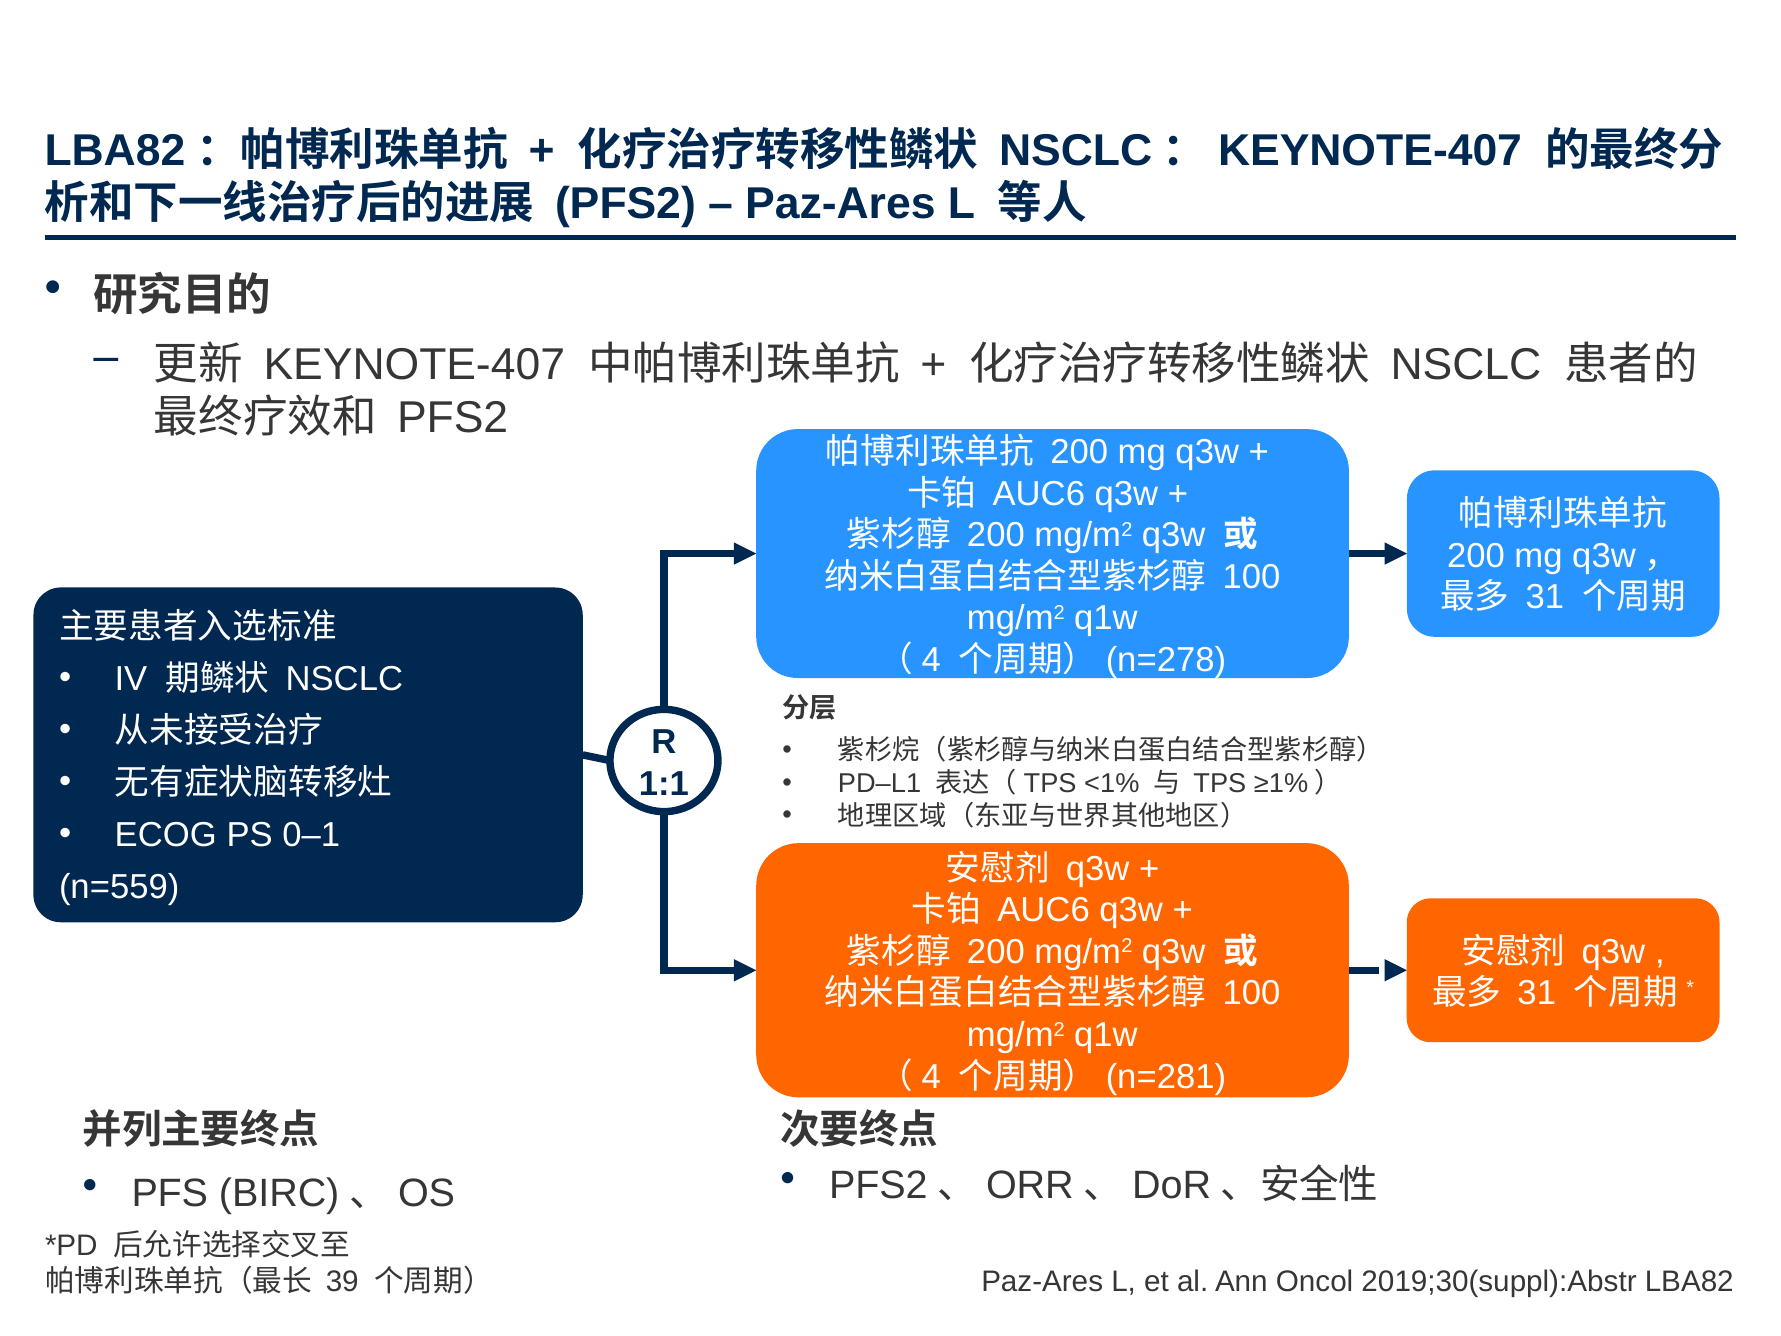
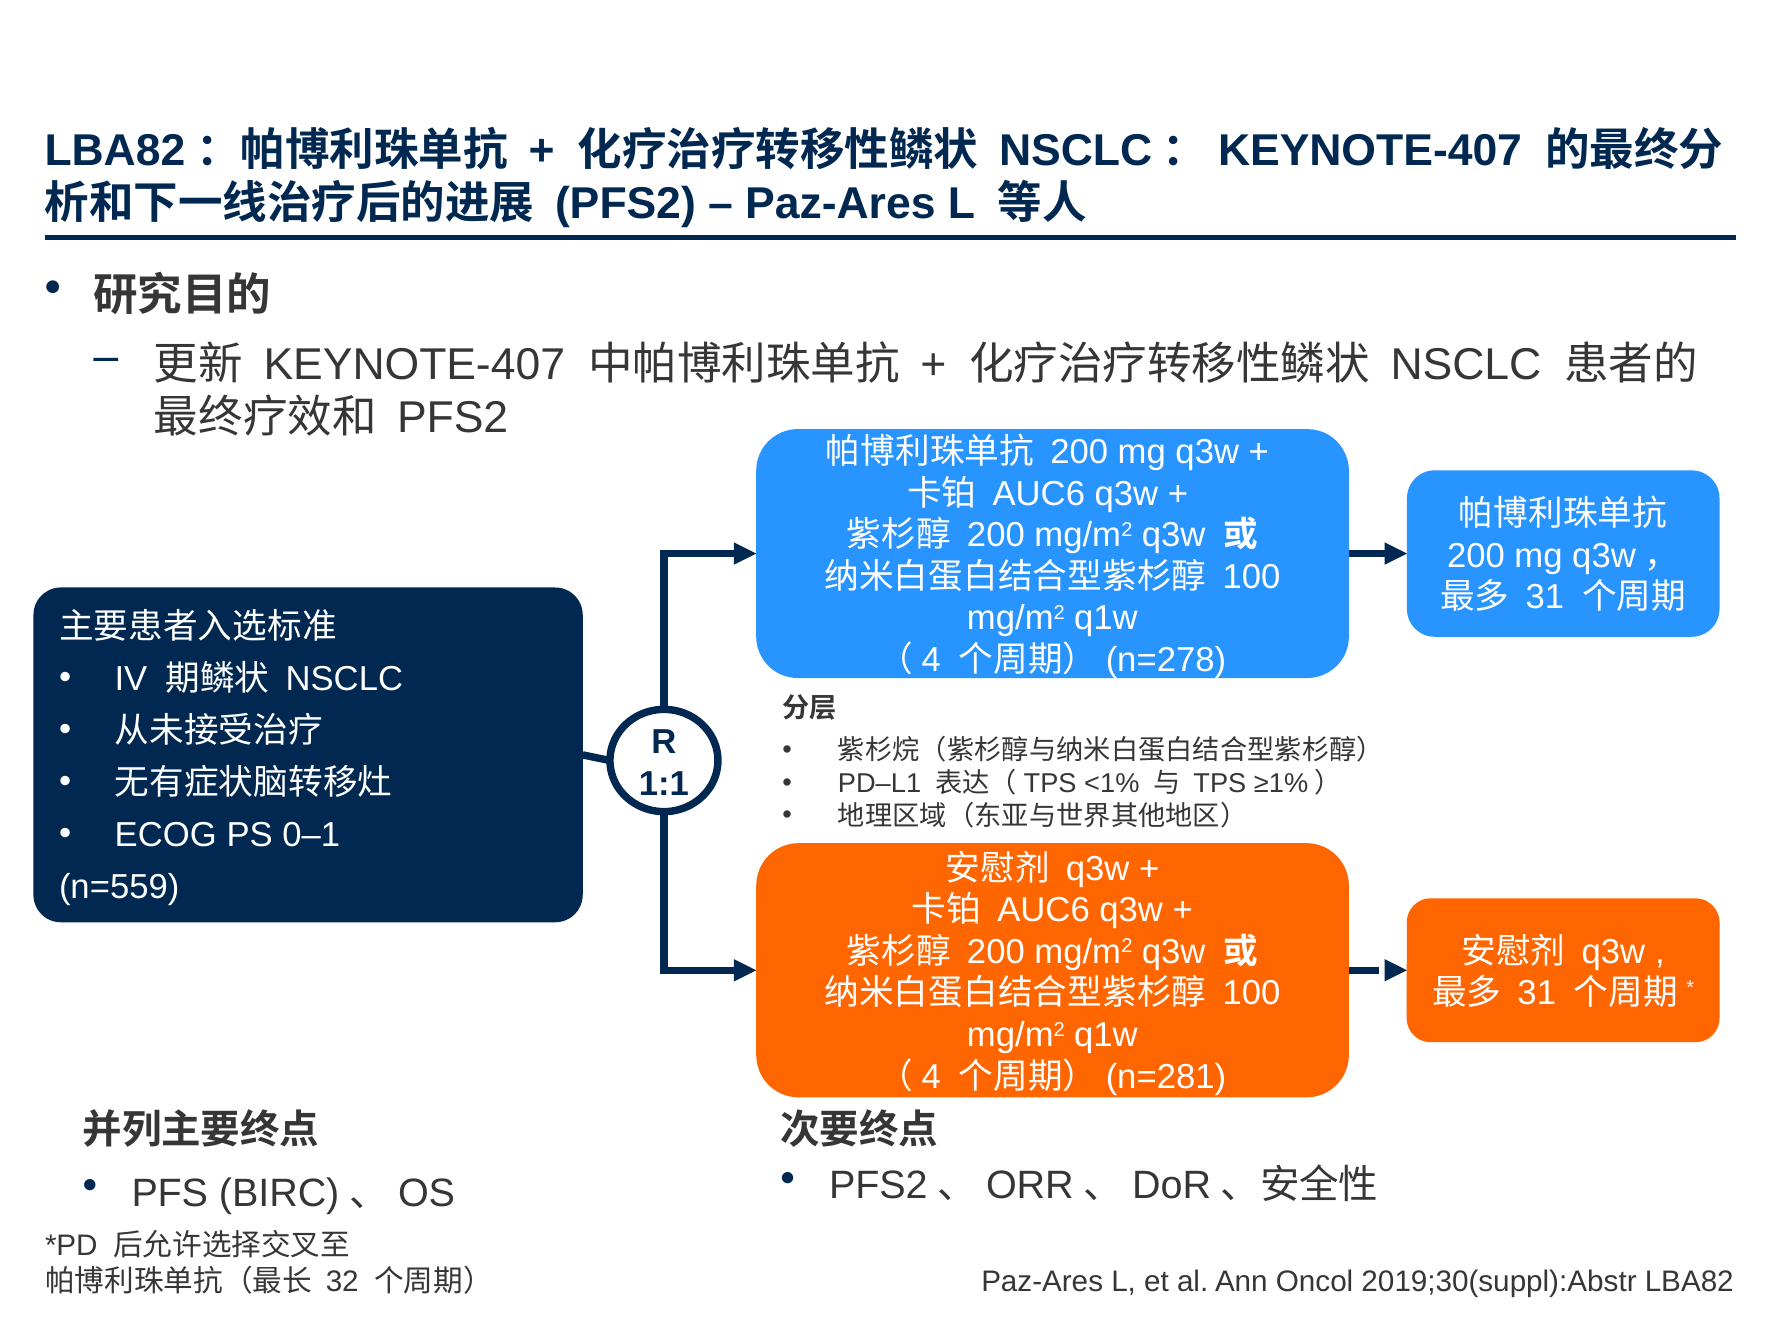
39: 39 -> 32 (342, 1281)
